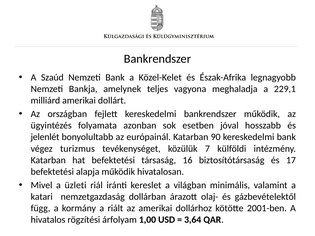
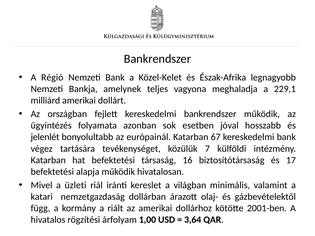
Szaúd: Szaúd -> Régió (52, 78)
90: 90 -> 67 (216, 137)
turizmus: turizmus -> tartására (78, 149)
